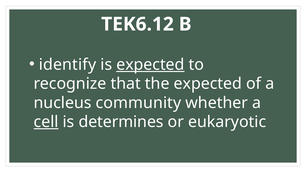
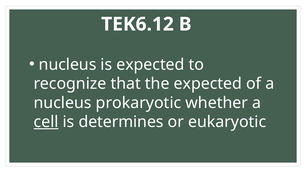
identify: identify -> nucleus (68, 65)
expected underline: present -> none (150, 65)
community: community -> prokaryotic (138, 103)
